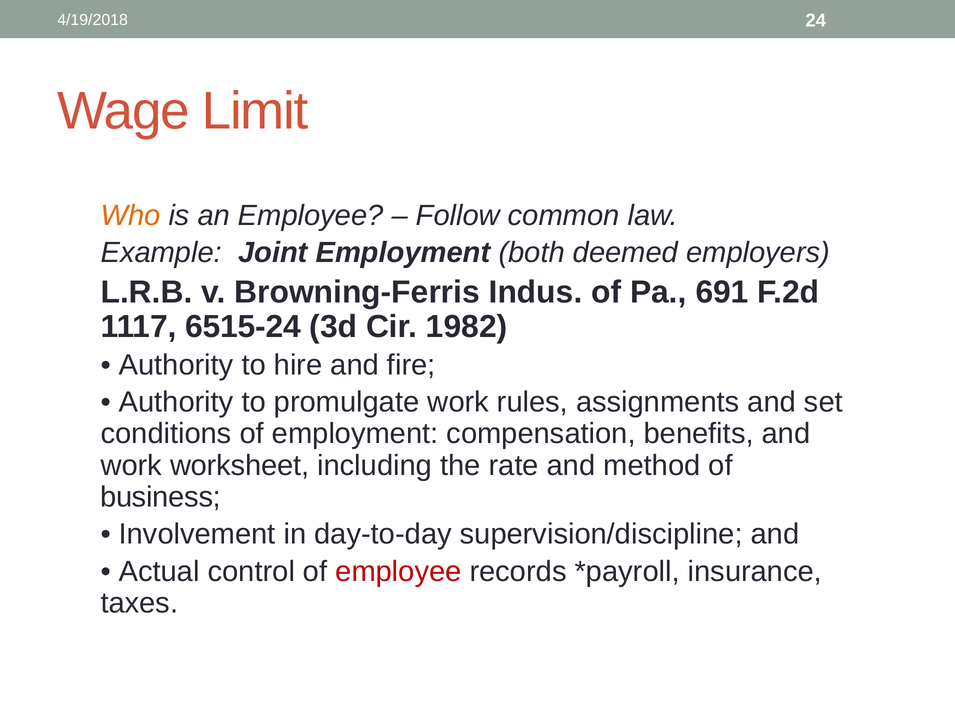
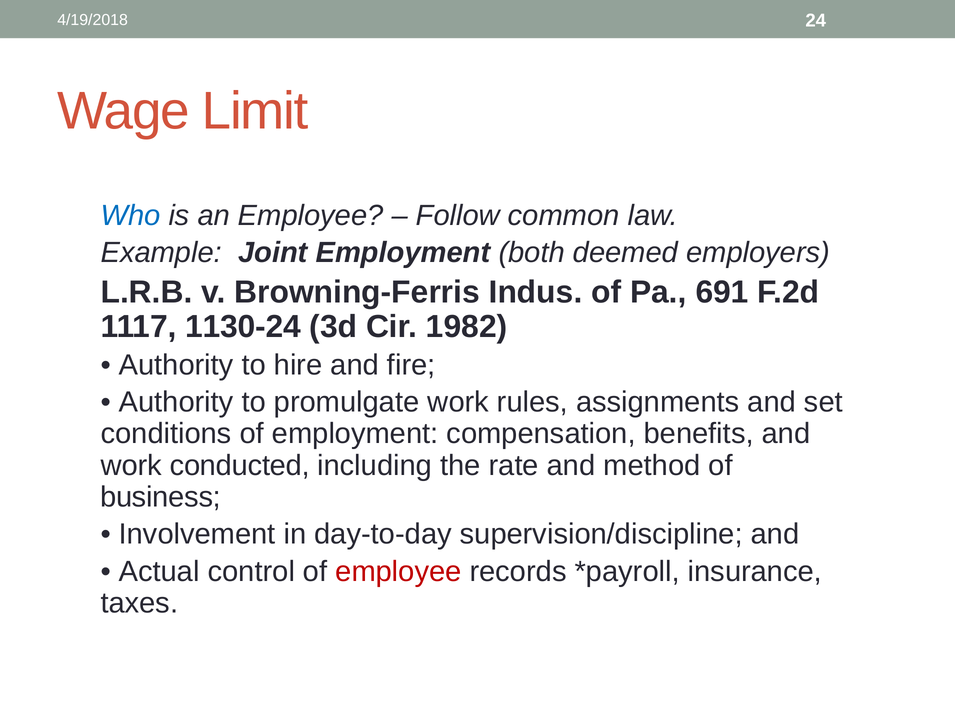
Who colour: orange -> blue (131, 215)
6515-24: 6515-24 -> 1130-24 (243, 326)
worksheet: worksheet -> conducted (240, 465)
